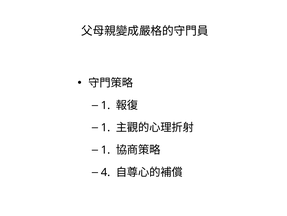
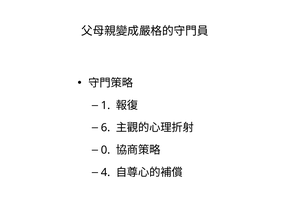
1: 1 -> 6 (106, 127)
1: 1 -> 0 (106, 150)
